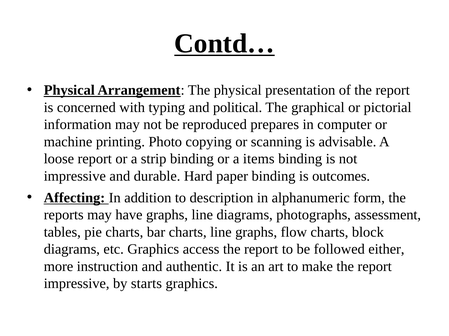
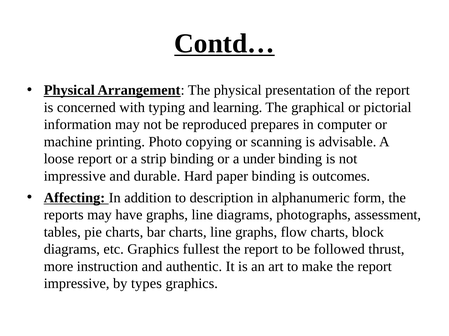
political: political -> learning (238, 108)
items: items -> under (259, 159)
access: access -> fullest (201, 250)
either: either -> thrust (386, 250)
starts: starts -> types (146, 284)
